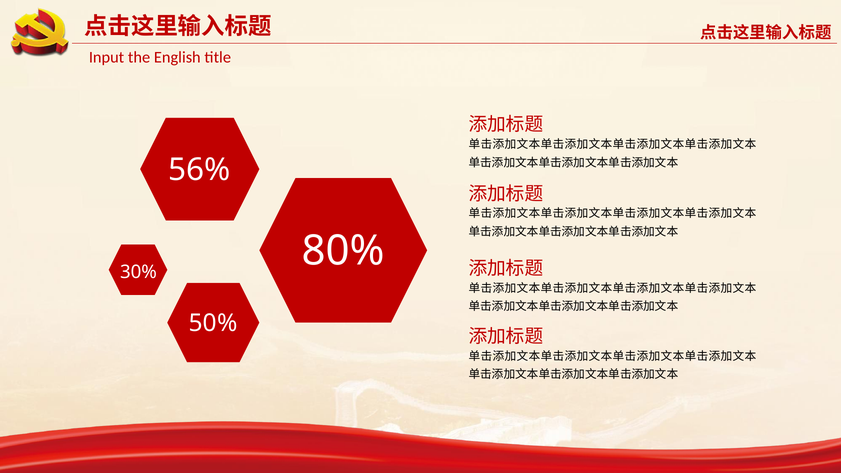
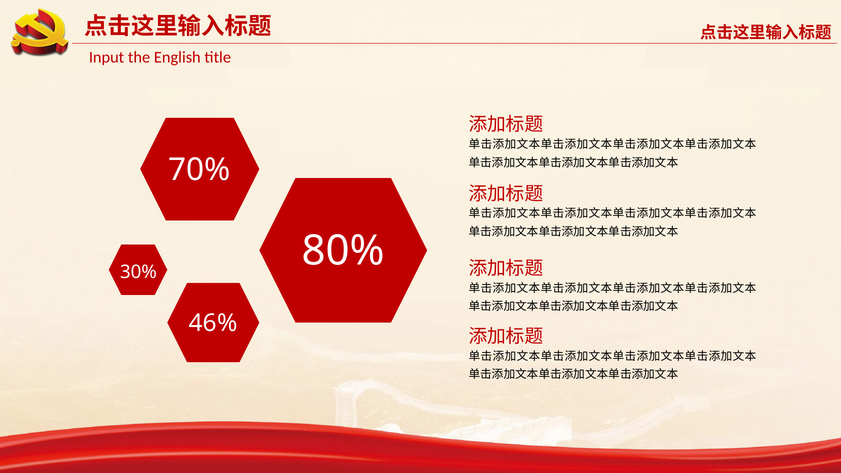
56%: 56% -> 70% (200, 170)
50%: 50% -> 46% (213, 323)
